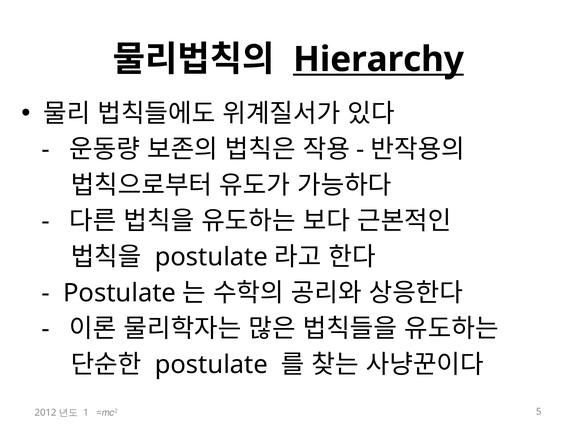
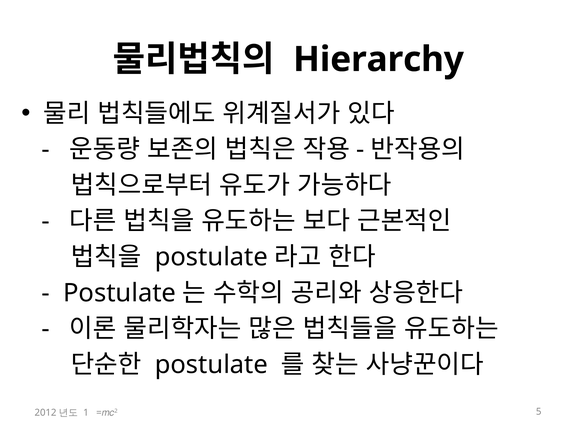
Hierarchy underline: present -> none (378, 59)
